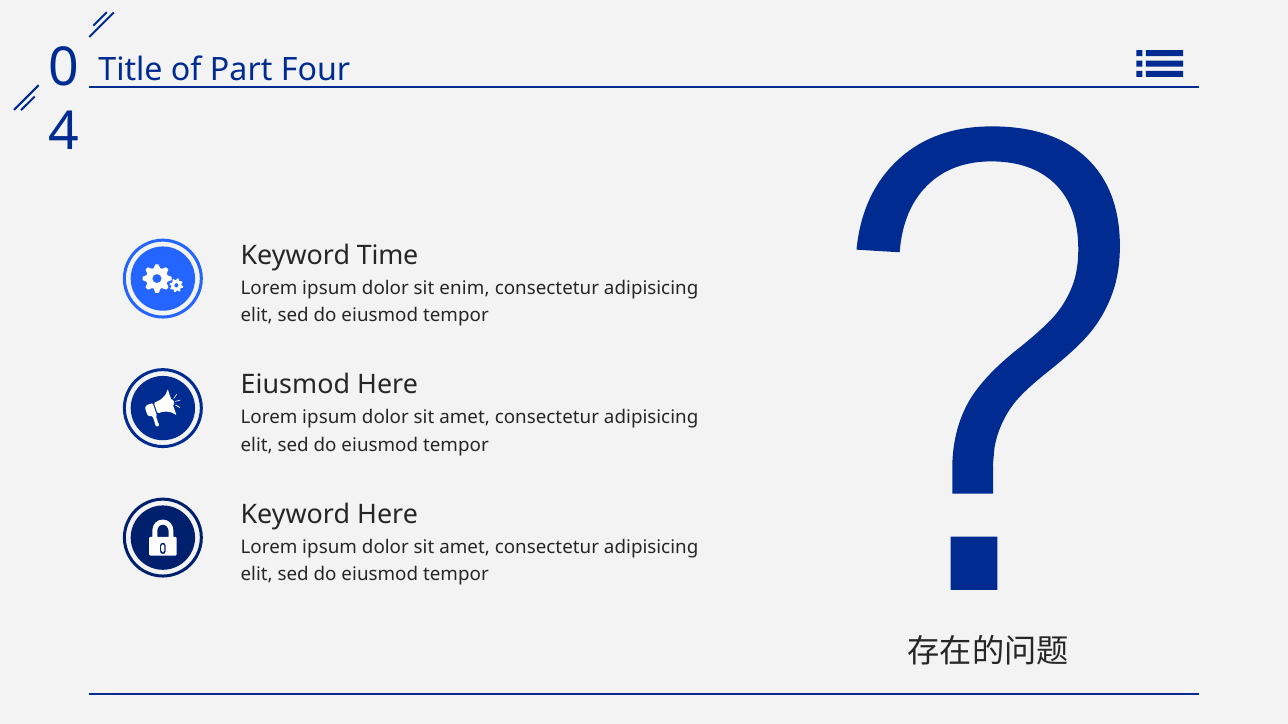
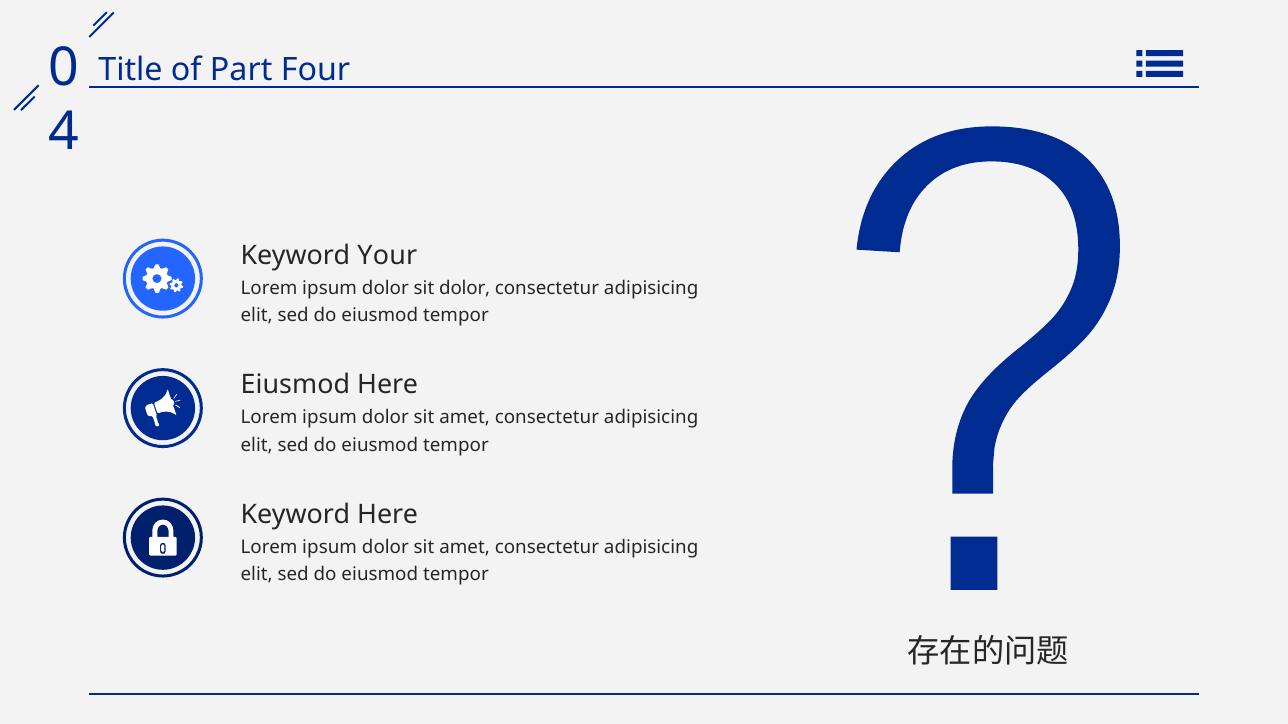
Time: Time -> Your (387, 256)
sit enim: enim -> dolor (465, 289)
